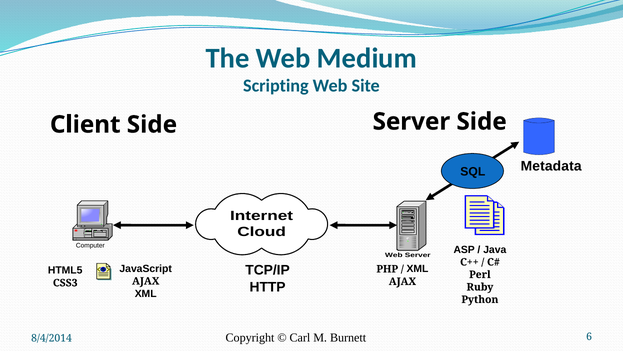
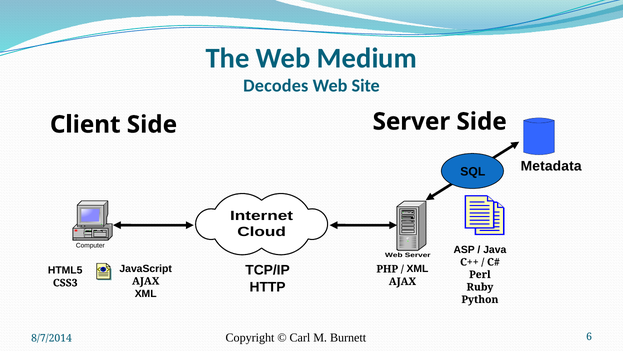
Scripting: Scripting -> Decodes (276, 85)
8/4/2014: 8/4/2014 -> 8/7/2014 (52, 338)
